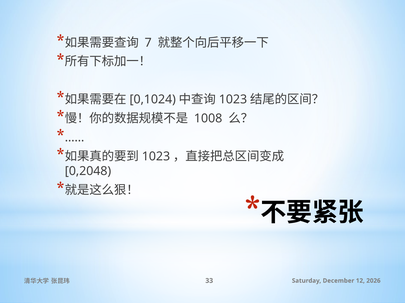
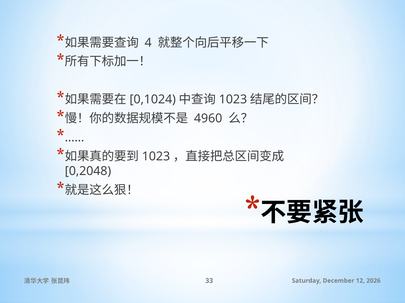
7: 7 -> 4 (148, 43)
1008: 1008 -> 4960 (208, 119)
